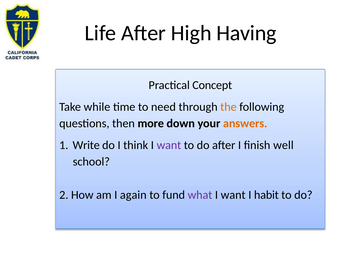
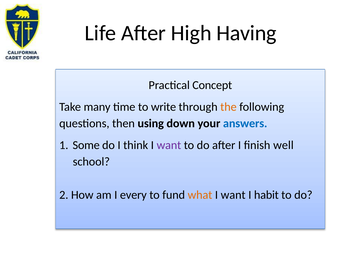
while: while -> many (97, 107)
need: need -> write (164, 107)
more: more -> using (151, 123)
answers colour: orange -> blue (245, 123)
Write: Write -> Some (86, 145)
again: again -> every (133, 195)
what colour: purple -> orange (200, 195)
